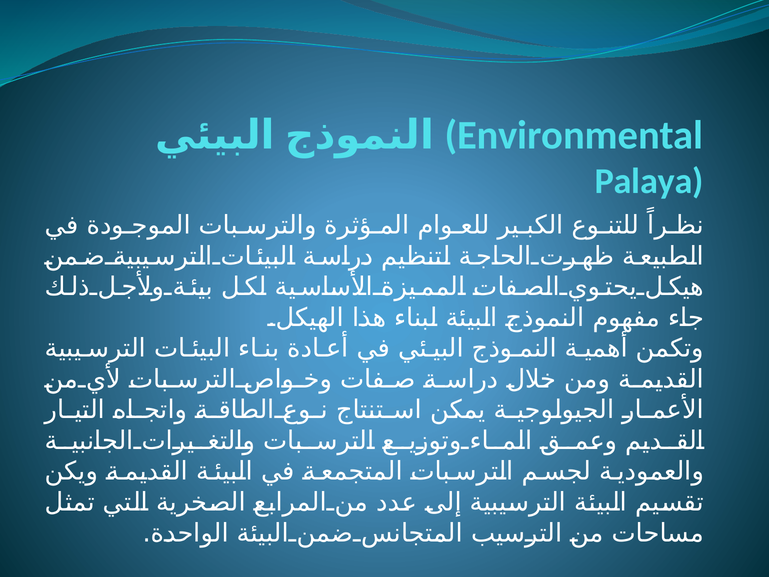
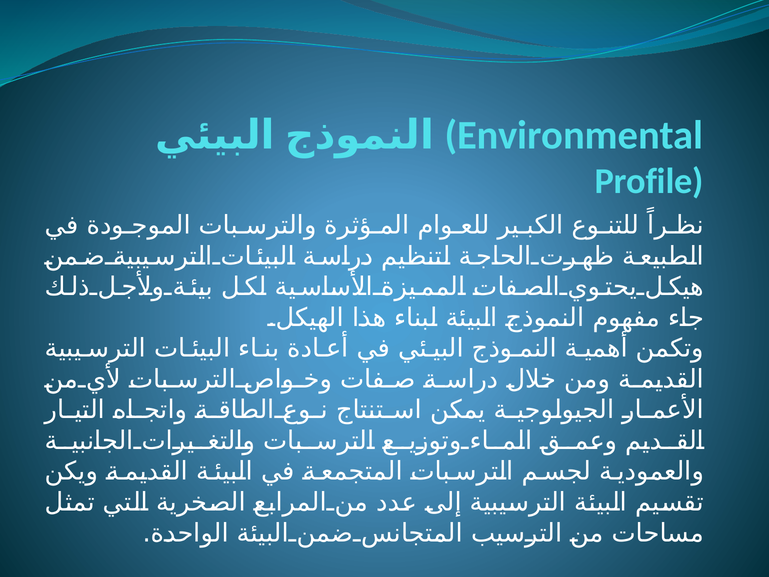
Palaya: Palaya -> Profile (649, 181)
